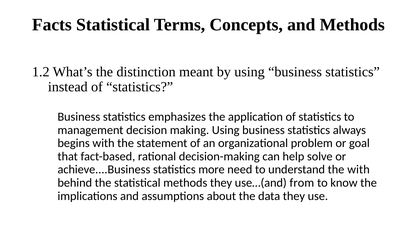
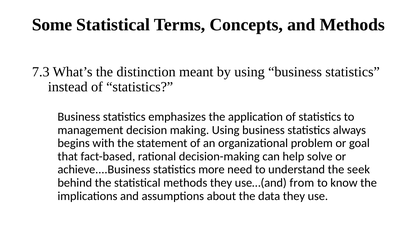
Facts: Facts -> Some (52, 25)
1.2: 1.2 -> 7.3 (41, 72)
the with: with -> seek (359, 170)
